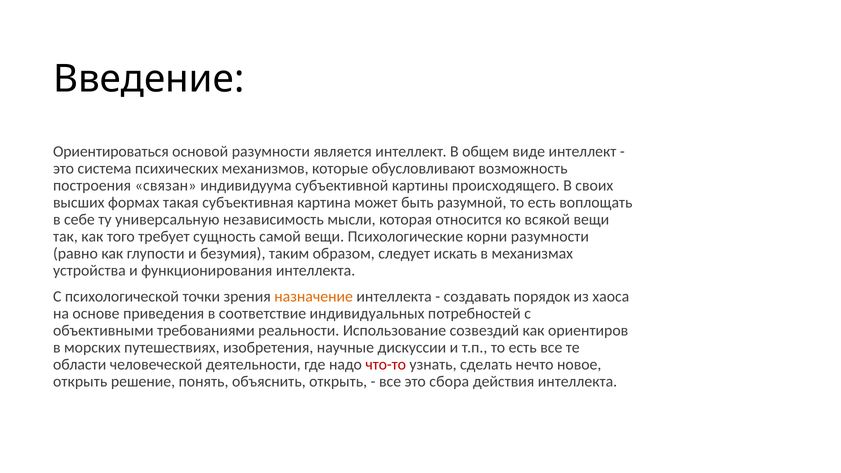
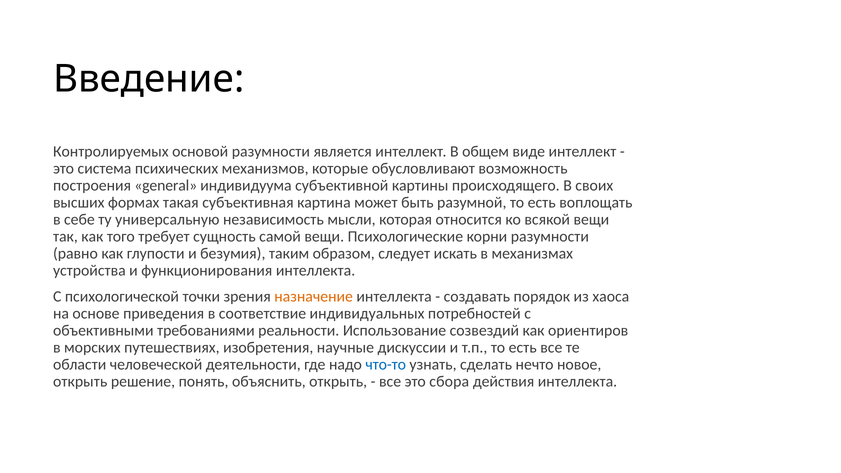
Ориентироваться: Ориентироваться -> Контролируемых (111, 152)
связан: связан -> general (166, 186)
что-то colour: red -> blue (386, 365)
